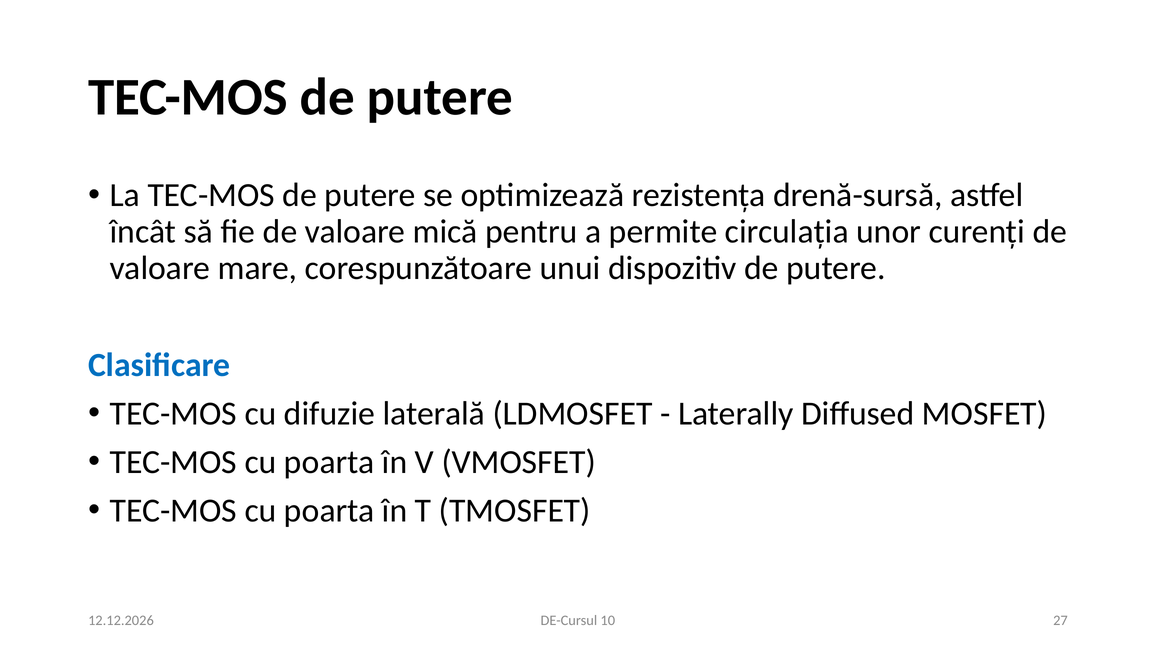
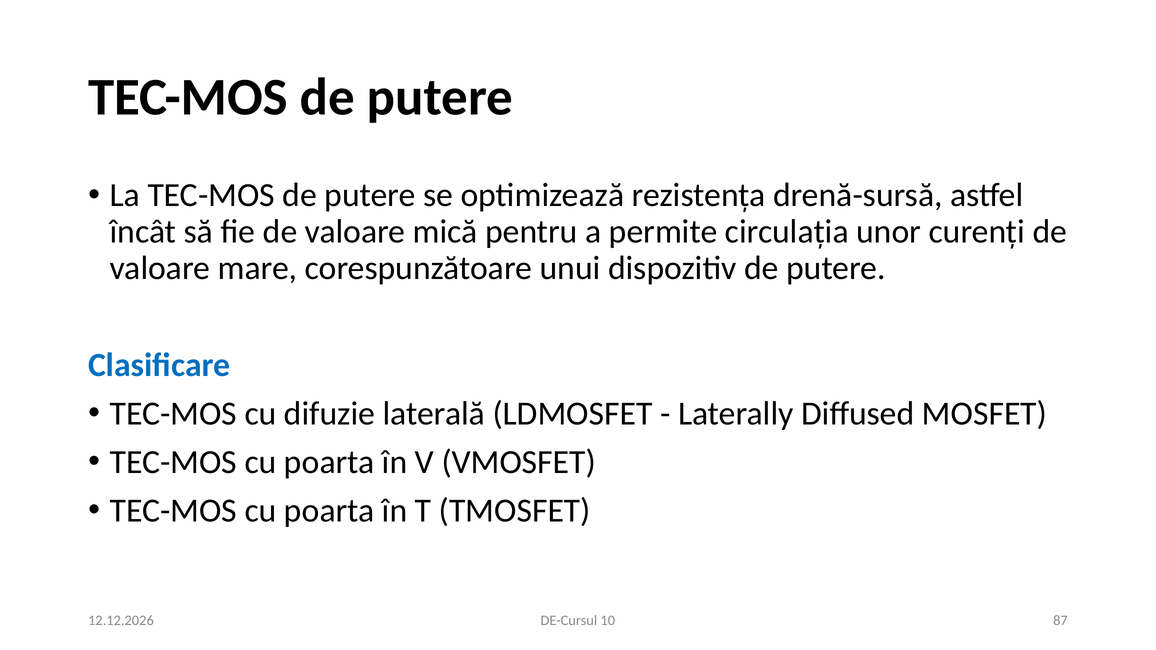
27: 27 -> 87 (1061, 621)
